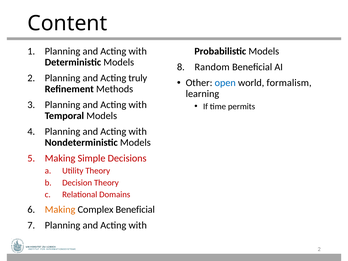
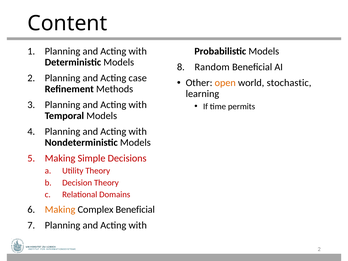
truly: truly -> case (138, 78)
open colour: blue -> orange (225, 83)
formalism: formalism -> stochastic (289, 83)
